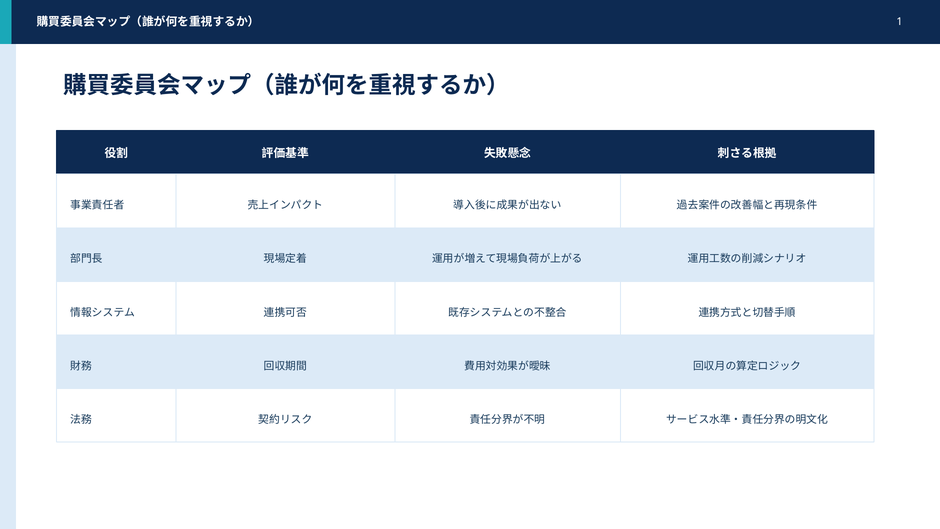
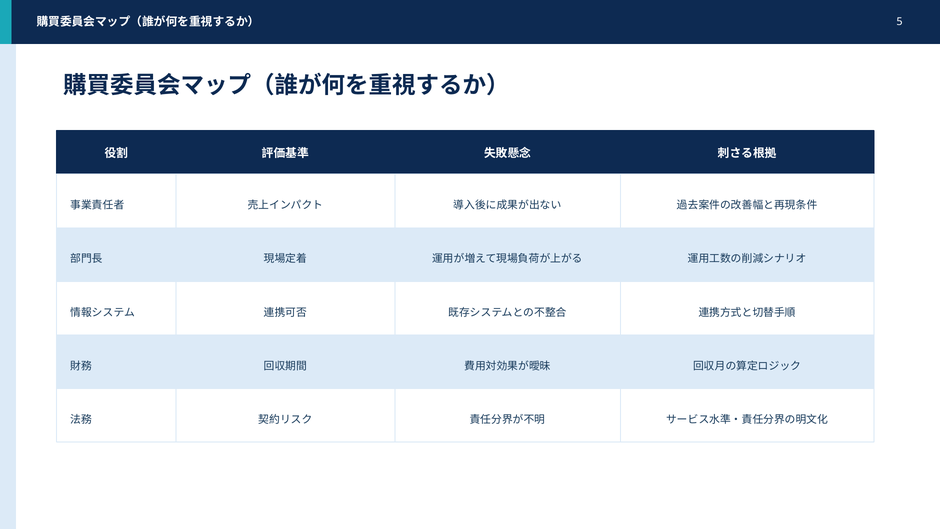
1: 1 -> 5 (899, 22)
